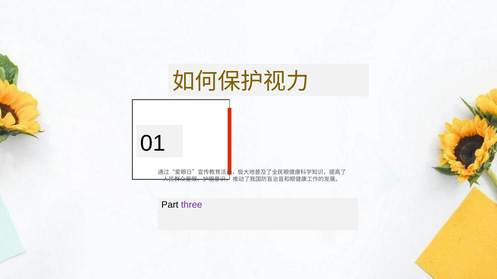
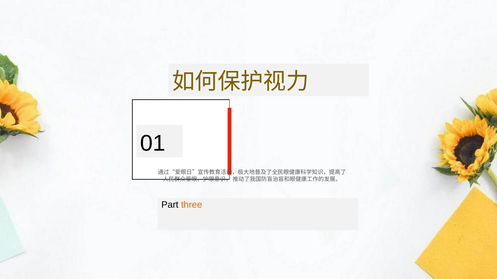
three colour: purple -> orange (192, 205)
